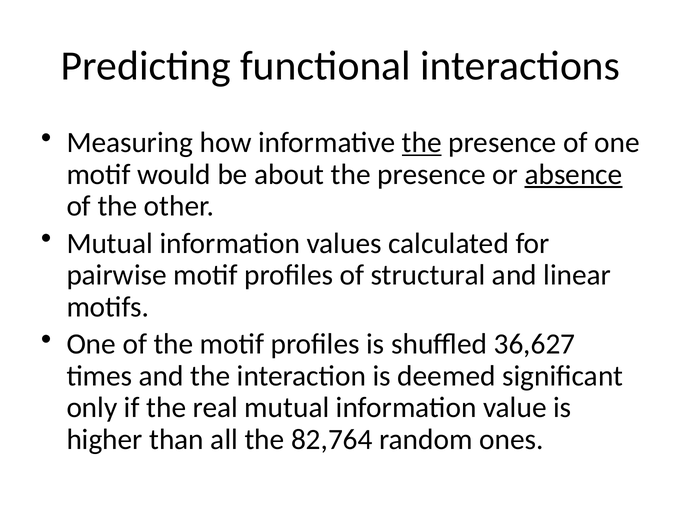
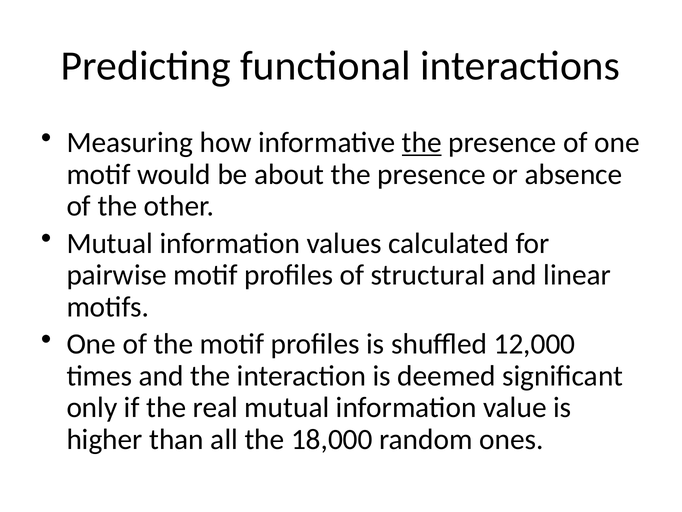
absence underline: present -> none (573, 174)
36,627: 36,627 -> 12,000 (535, 344)
82,764: 82,764 -> 18,000 (332, 439)
